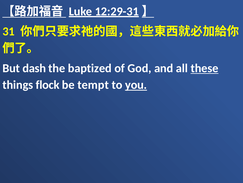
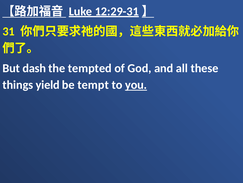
baptized: baptized -> tempted (90, 68)
these underline: present -> none (205, 68)
flock: flock -> yield (48, 85)
